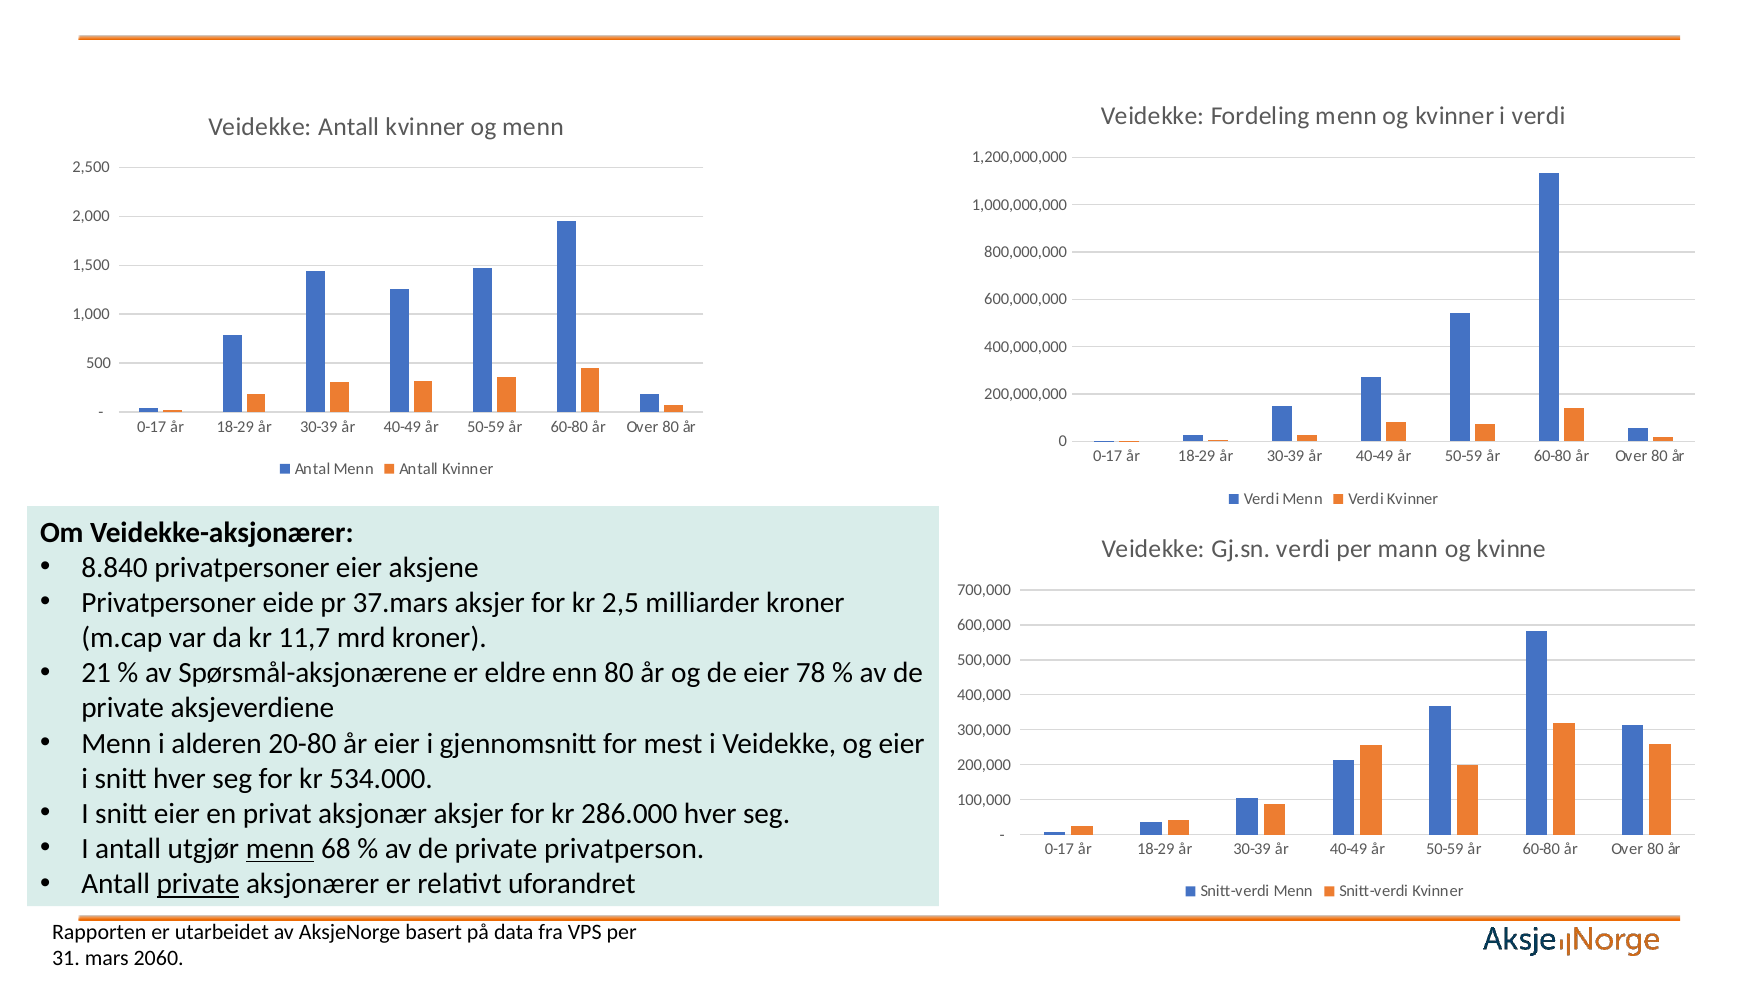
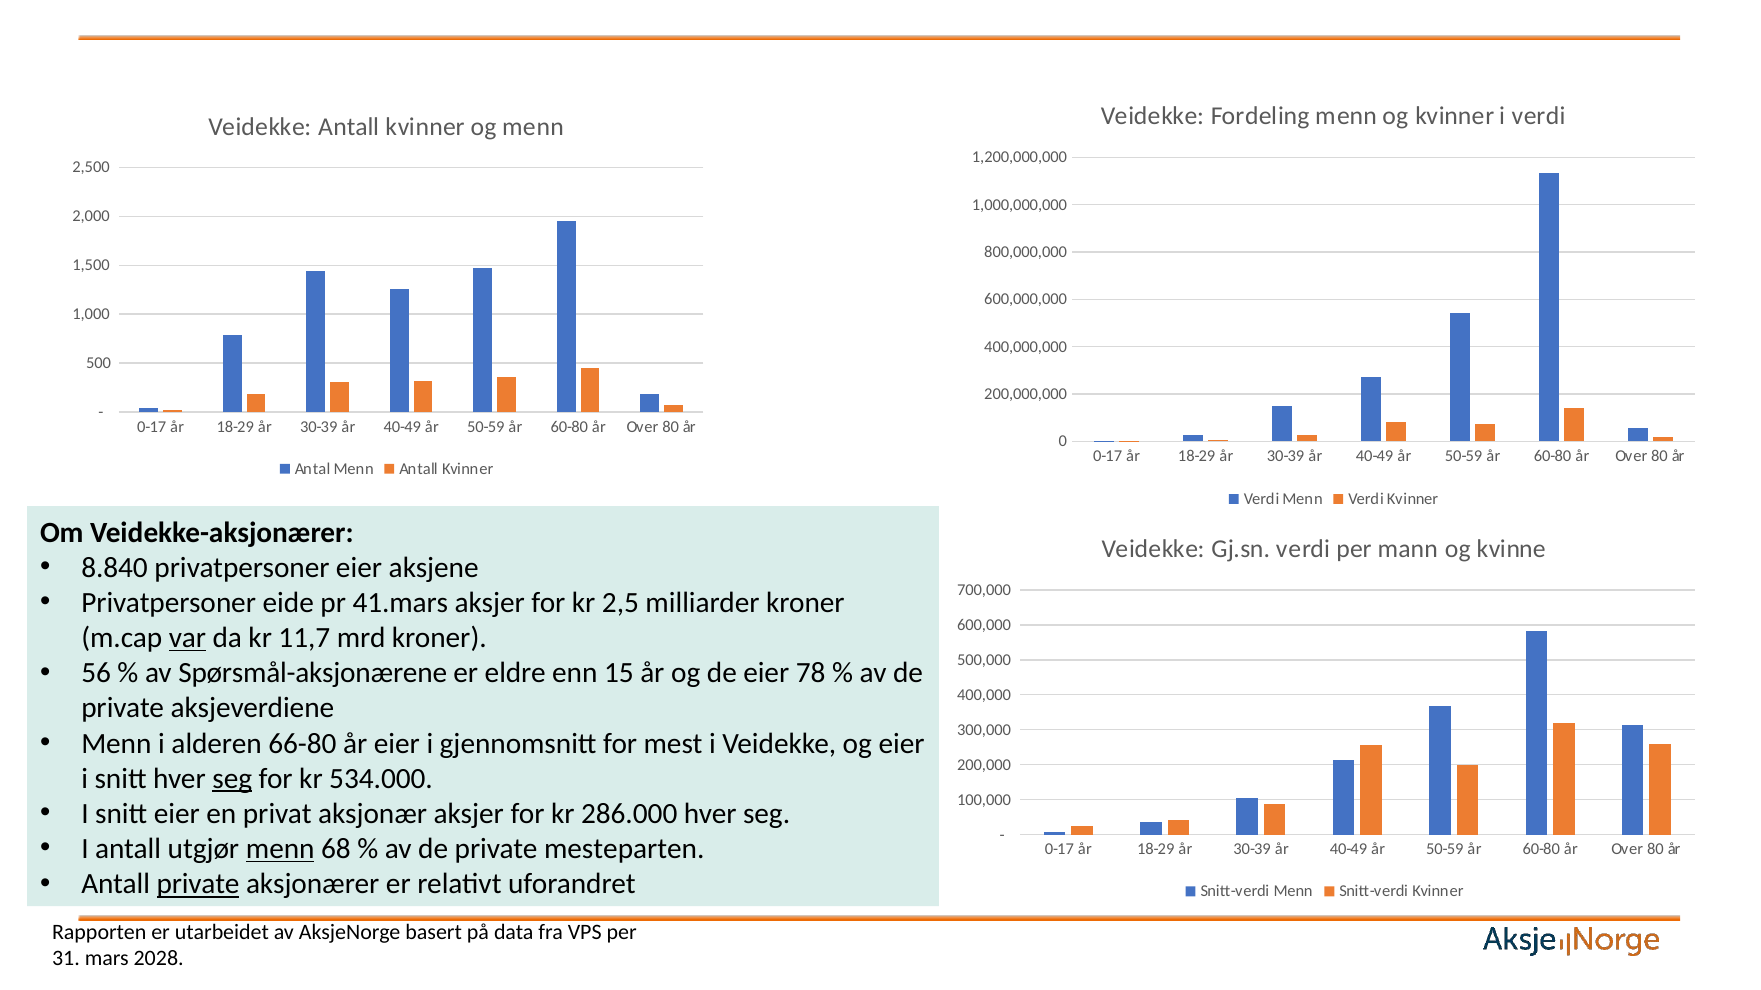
37.mars: 37.mars -> 41.mars (400, 603)
var underline: none -> present (187, 638)
21: 21 -> 56 (96, 673)
enn 80: 80 -> 15 (619, 673)
20-80: 20-80 -> 66-80 (302, 744)
seg underline: none -> present (232, 779)
privatperson: privatperson -> mesteparten (624, 849)
2060: 2060 -> 2028 (159, 959)
